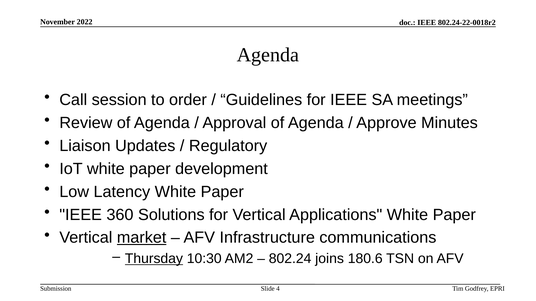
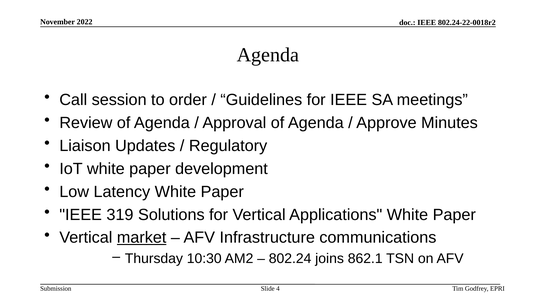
360: 360 -> 319 (120, 215)
Thursday underline: present -> none (154, 259)
180.6: 180.6 -> 862.1 (365, 259)
